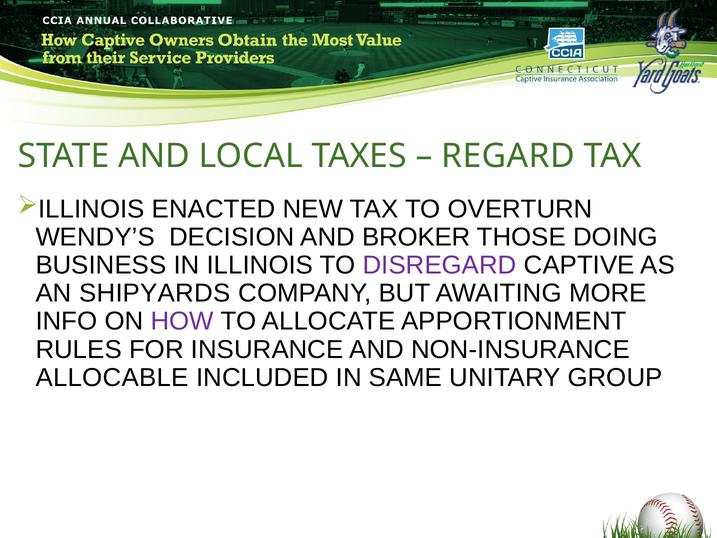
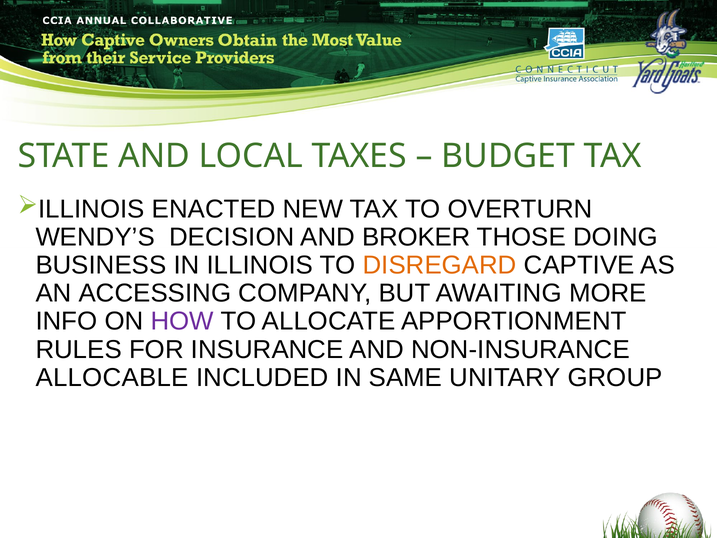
REGARD: REGARD -> BUDGET (508, 156)
DISREGARD colour: purple -> orange (440, 265)
SHIPYARDS: SHIPYARDS -> ACCESSING (155, 293)
